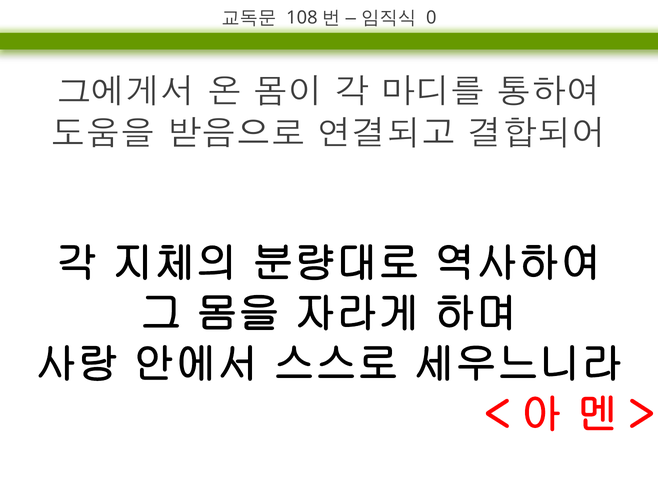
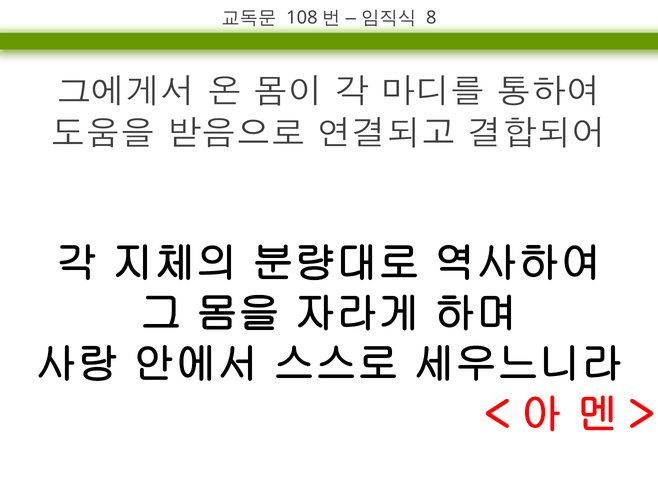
0: 0 -> 8 (431, 18)
